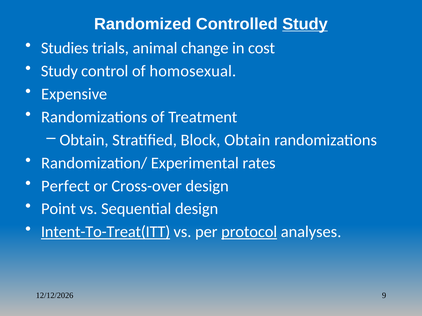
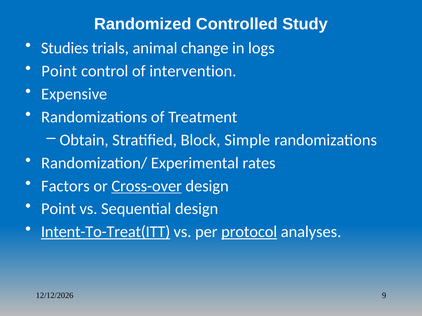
Study underline: present -> none (305, 24)
cost: cost -> logs (261, 48)
Study: Study -> Point (59, 71)
homosexual: homosexual -> intervention (193, 71)
Block Obtain: Obtain -> Simple (247, 140)
Perfect: Perfect -> Factors (65, 186)
Cross-over underline: none -> present (147, 186)
